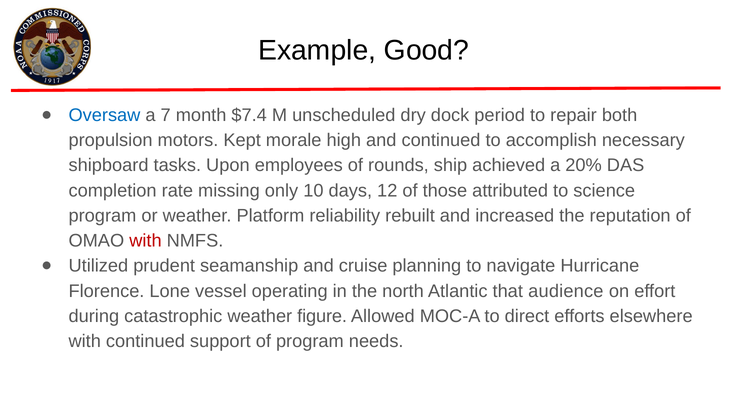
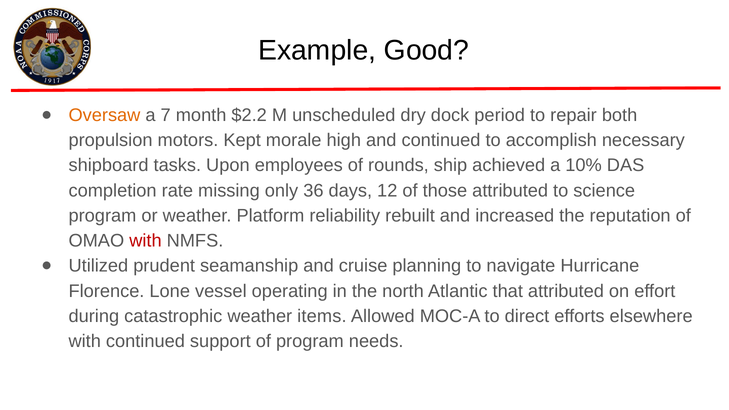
Oversaw colour: blue -> orange (104, 115)
$7.4: $7.4 -> $2.2 (249, 115)
20%: 20% -> 10% (584, 165)
10: 10 -> 36 (313, 191)
that audience: audience -> attributed (566, 291)
figure: figure -> items (322, 316)
